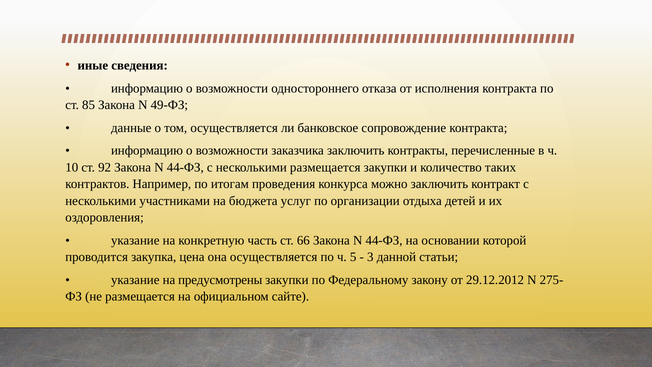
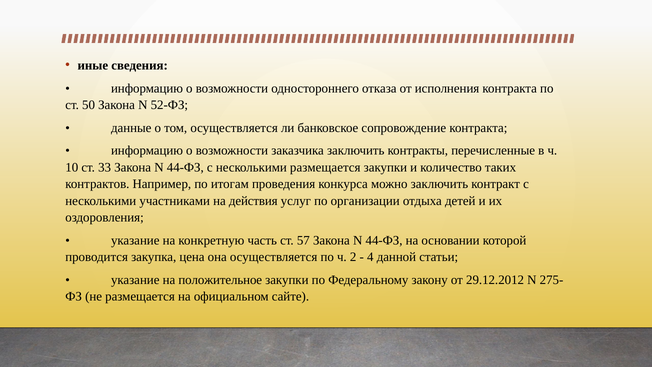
85: 85 -> 50 (89, 105)
49-ФЗ: 49-ФЗ -> 52-ФЗ (169, 105)
92: 92 -> 33 (105, 167)
бюджета: бюджета -> действия (253, 201)
66: 66 -> 57 (303, 240)
5: 5 -> 2 (353, 257)
3: 3 -> 4 (370, 257)
предусмотрены: предусмотрены -> положительное (220, 280)
